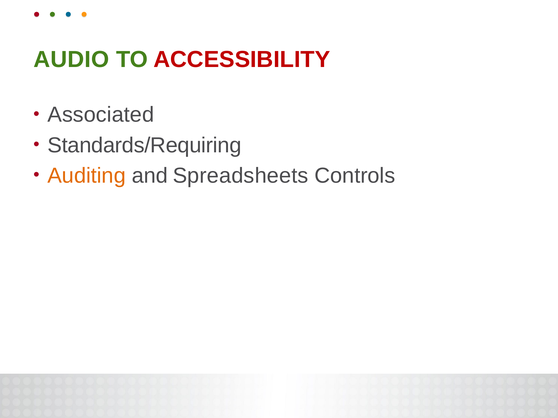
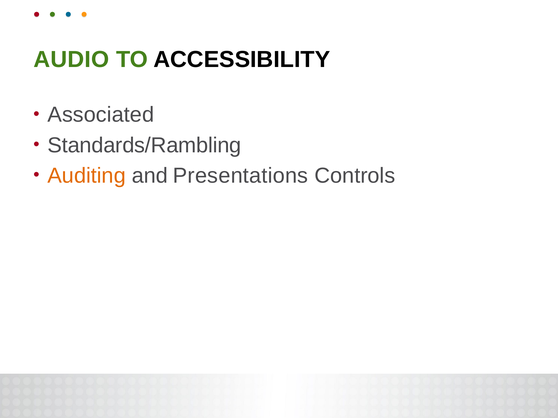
ACCESSIBILITY colour: red -> black (242, 60)
Standards/Requiring: Standards/Requiring -> Standards/Rambling (144, 145)
Spreadsheets: Spreadsheets -> Presentations (241, 176)
